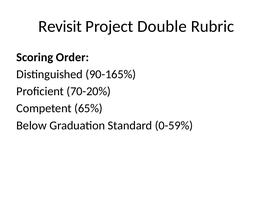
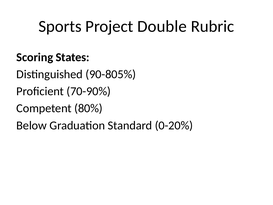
Revisit: Revisit -> Sports (60, 26)
Order: Order -> States (73, 57)
90-165%: 90-165% -> 90-805% (111, 74)
70-20%: 70-20% -> 70-90% (89, 91)
65%: 65% -> 80% (88, 108)
0-59%: 0-59% -> 0-20% (174, 125)
